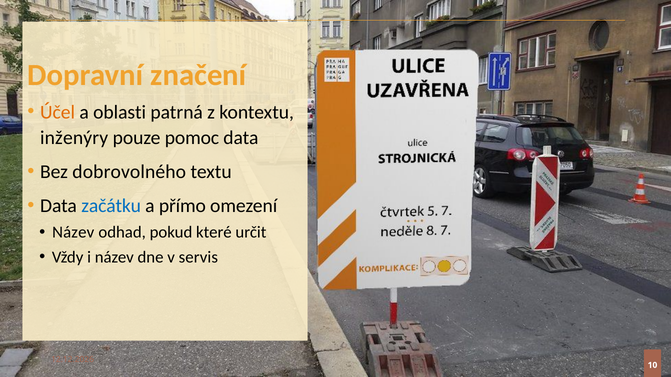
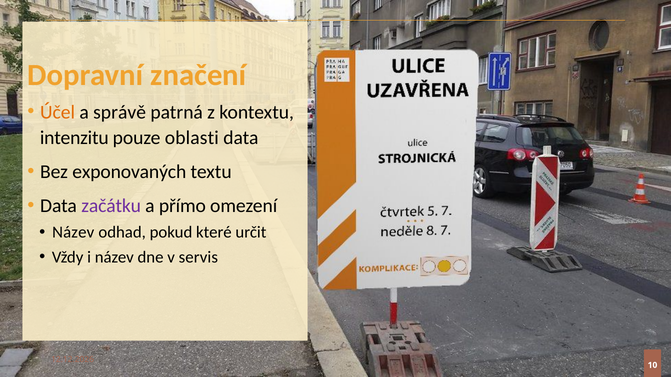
oblasti: oblasti -> správě (120, 112)
inženýry: inženýry -> intenzitu (74, 138)
pomoc: pomoc -> oblasti (192, 138)
dobrovolného: dobrovolného -> exponovaných (129, 172)
začátku colour: blue -> purple (111, 206)
